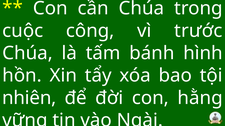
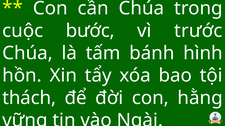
công: công -> bước (90, 31)
nhiên: nhiên -> thách (29, 98)
